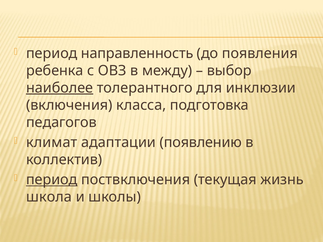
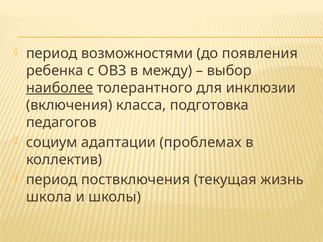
направленность: направленность -> возможностями (137, 53)
климат: климат -> социум (52, 143)
появлению: появлению -> проблемах (201, 143)
период underline: present -> none (52, 180)
